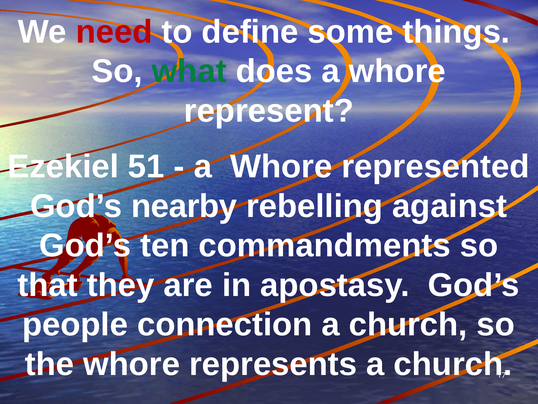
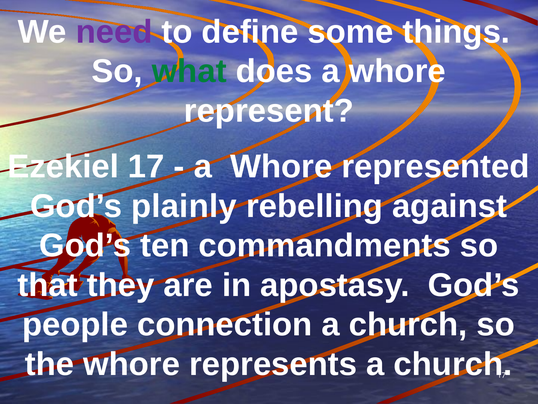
need colour: red -> purple (114, 32)
Ezekiel 51: 51 -> 17 (146, 167)
nearby: nearby -> plainly (184, 206)
